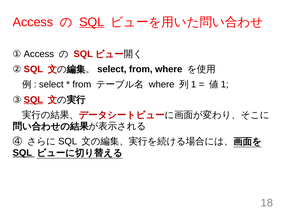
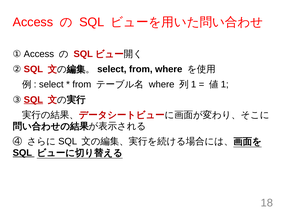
SQL underline: present -> none (92, 22)
